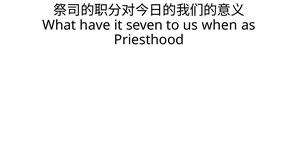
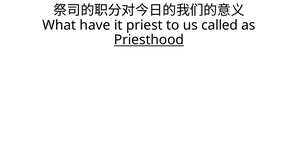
seven: seven -> priest (144, 25)
when: when -> called (220, 25)
Priesthood underline: none -> present (149, 40)
